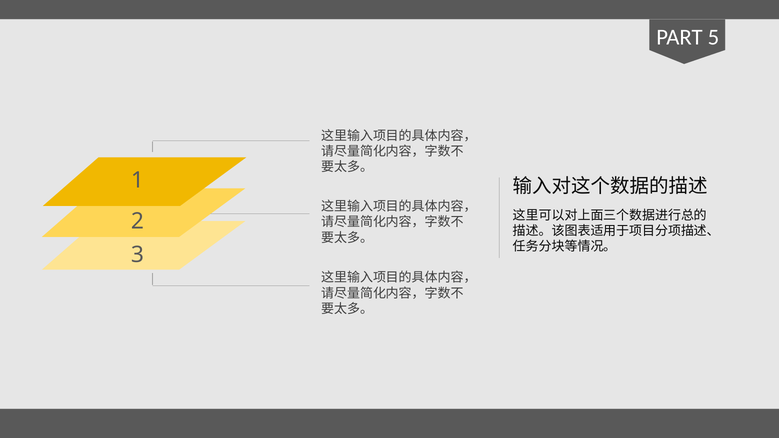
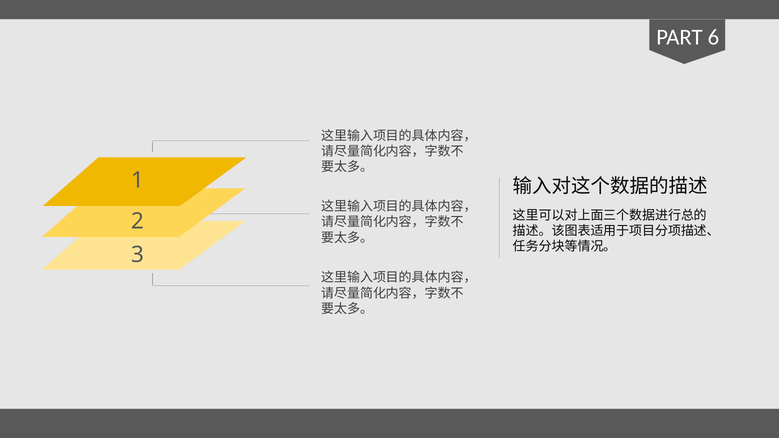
5: 5 -> 6 (713, 37)
